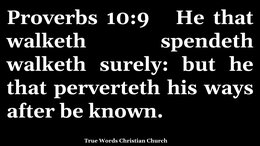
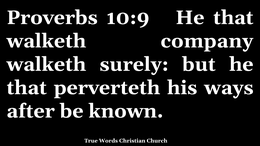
spendeth: spendeth -> company (207, 41)
